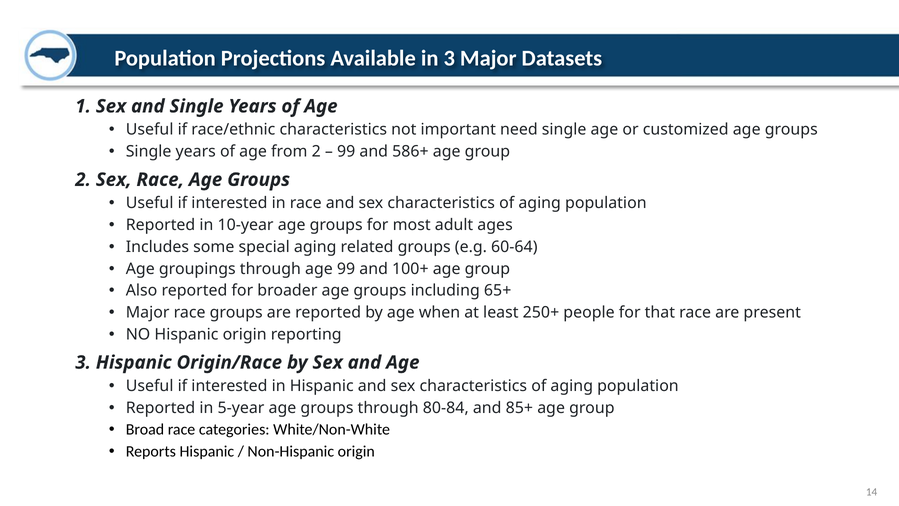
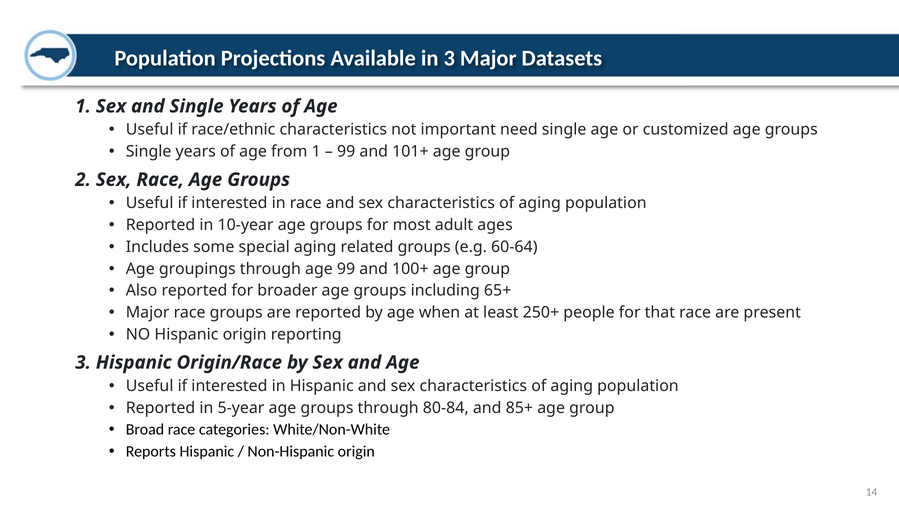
from 2: 2 -> 1 (316, 151)
586+: 586+ -> 101+ (410, 151)
